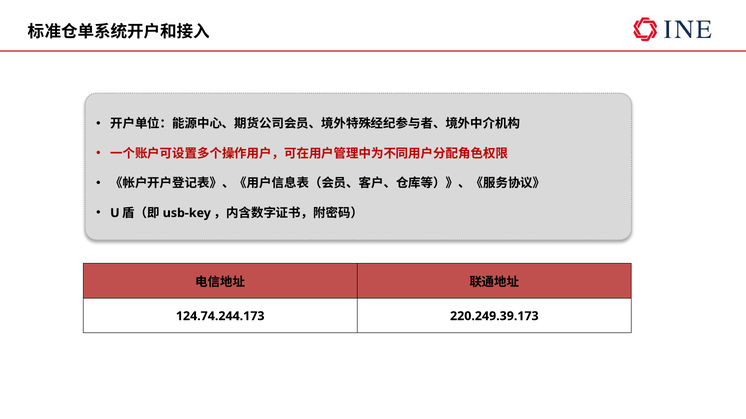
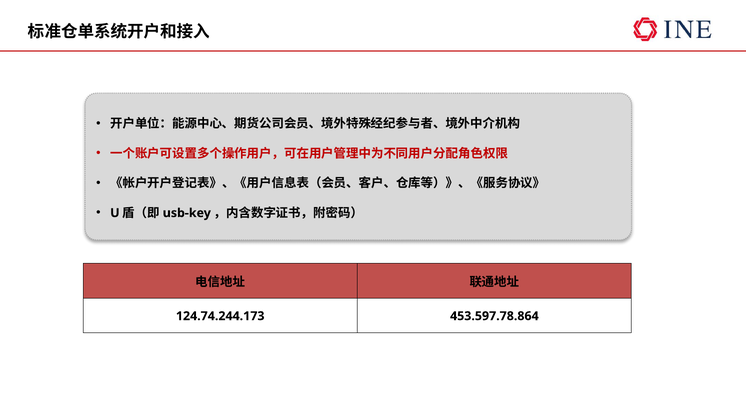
220.249.39.173: 220.249.39.173 -> 453.597.78.864 (494, 317)
